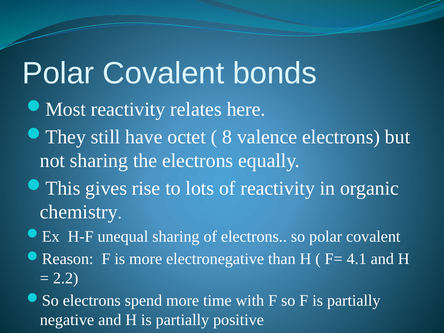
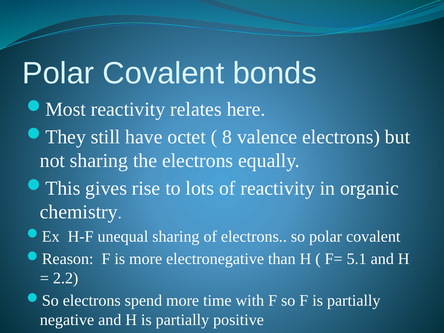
4.1: 4.1 -> 5.1 (357, 259)
